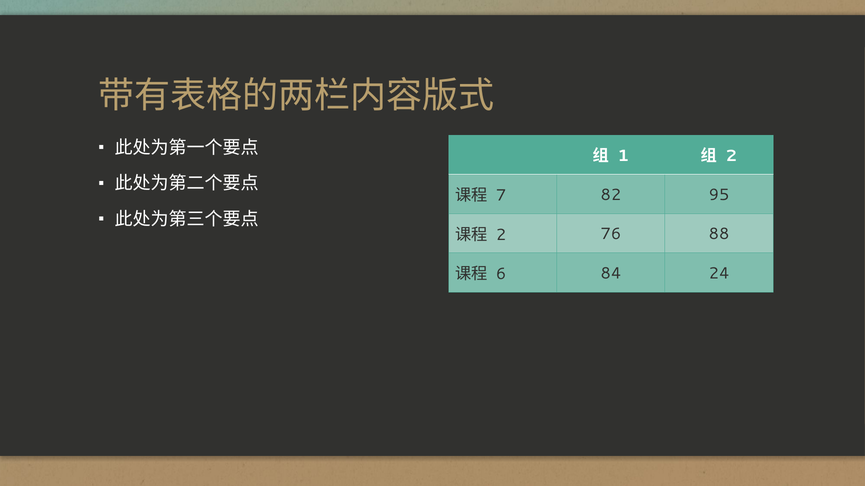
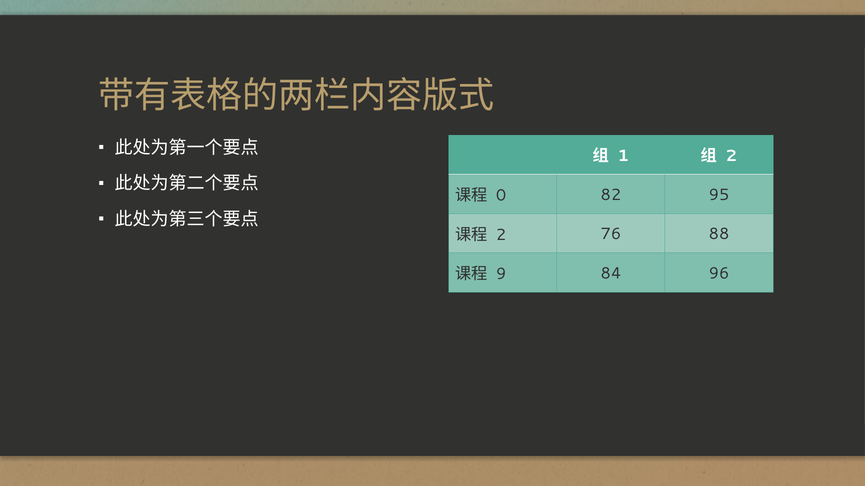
7: 7 -> 0 (501, 196)
6: 6 -> 9 (501, 274)
24: 24 -> 96 (719, 274)
